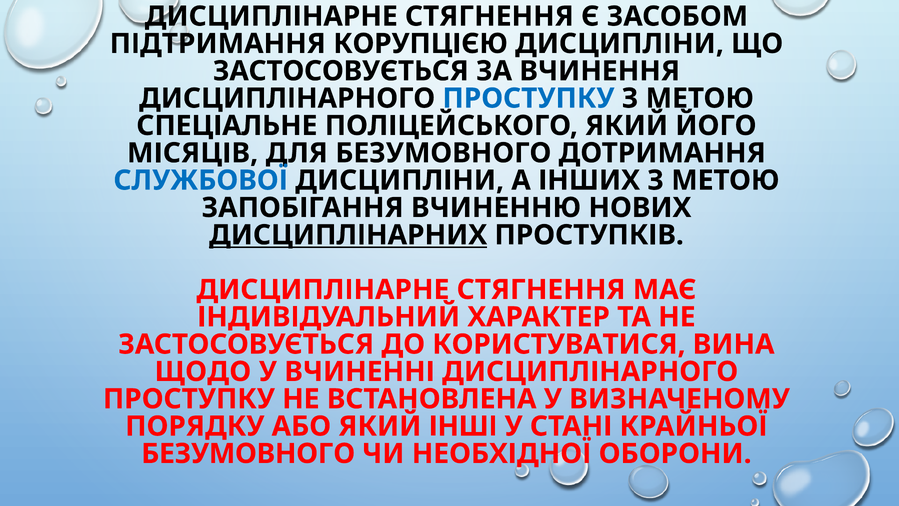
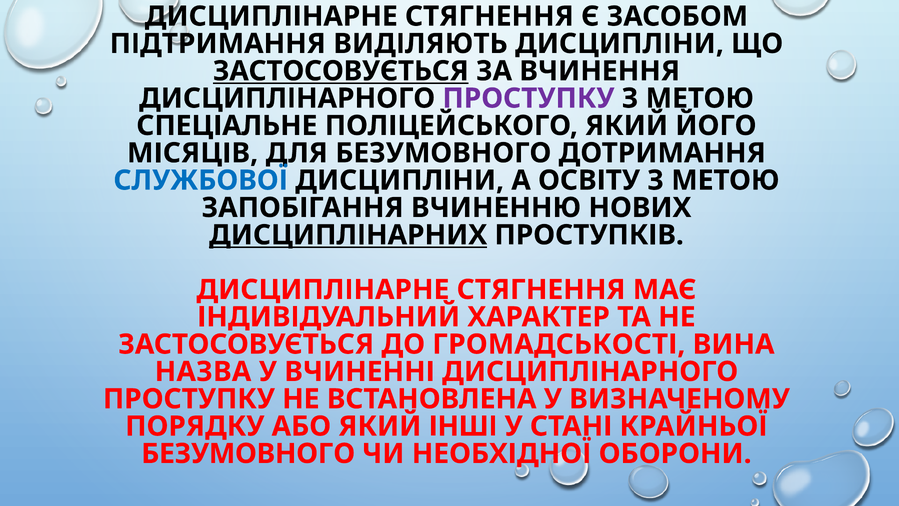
КОРУПЦІЄЮ: КОРУПЦІЄЮ -> ВИДІЛЯЮТЬ (420, 44)
ЗАСТОСОВУЄТЬСЯ underline: none -> present (341, 71)
ПРОСТУПКУ colour: blue -> purple (528, 98)
ІНШИХ: ІНШИХ -> ОСВІТУ (589, 180)
КОРИСТУВАТИСЯ: КОРИСТУВАТИСЯ -> ГРОМАДСЬКОСТІ (559, 344)
ЩОДО: ЩОДО -> НАЗВА (203, 371)
